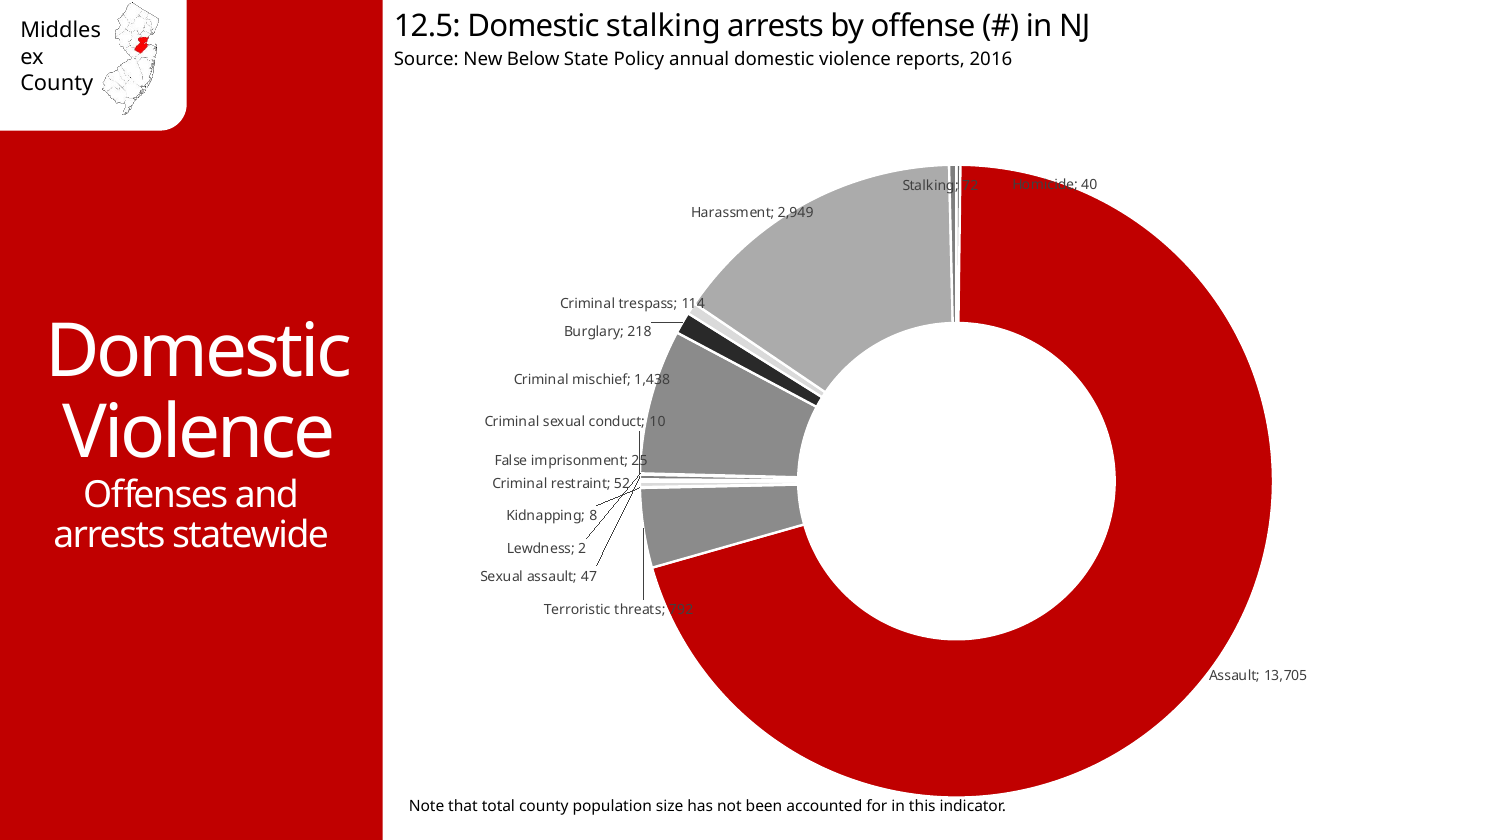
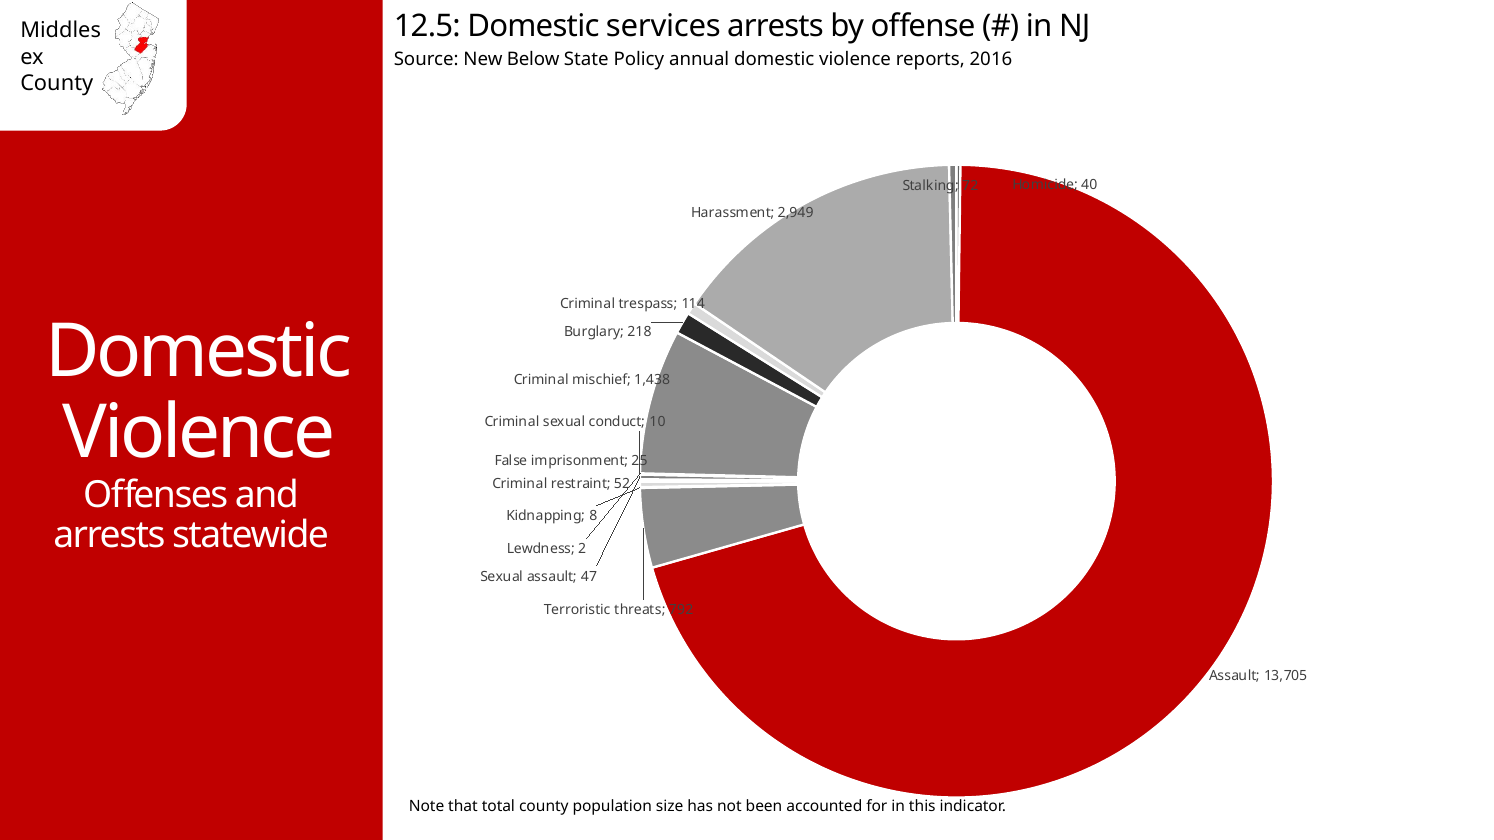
Domestic stalking: stalking -> services (663, 26)
